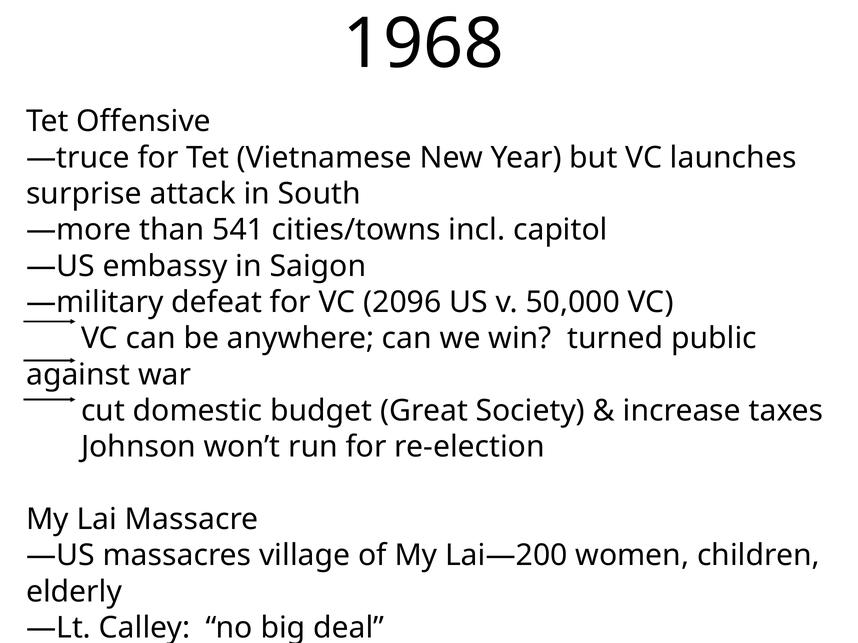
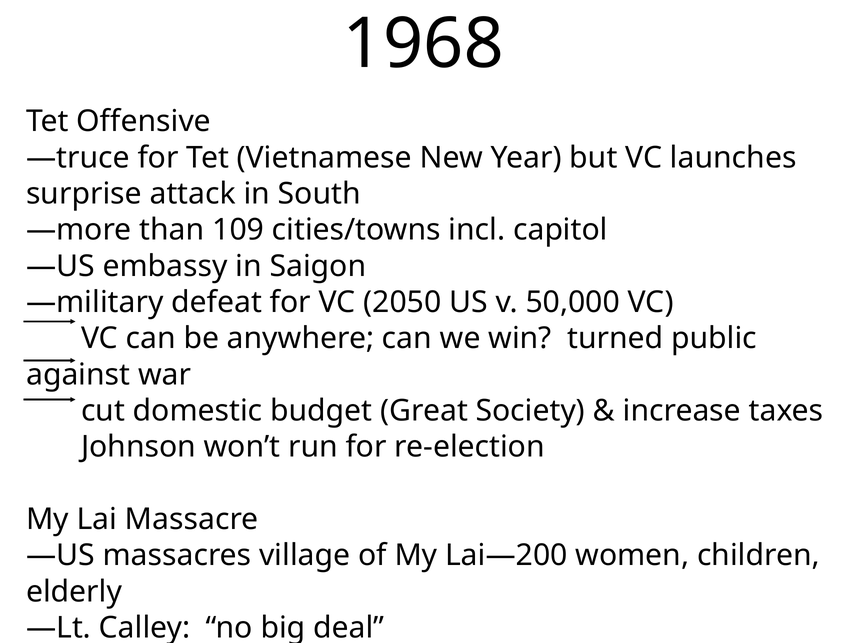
541: 541 -> 109 (238, 230)
2096: 2096 -> 2050 (402, 303)
